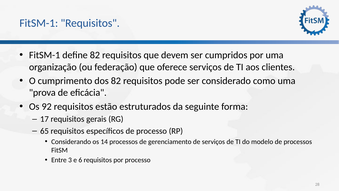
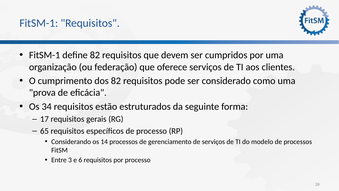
92: 92 -> 34 (47, 106)
